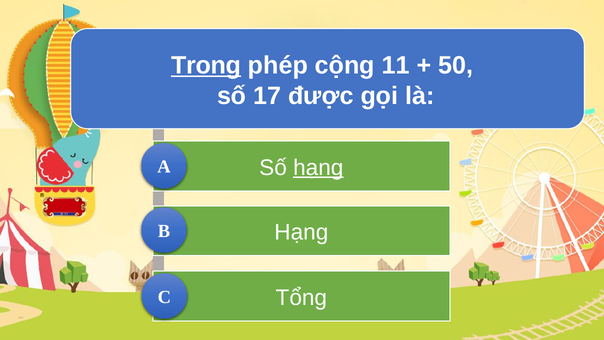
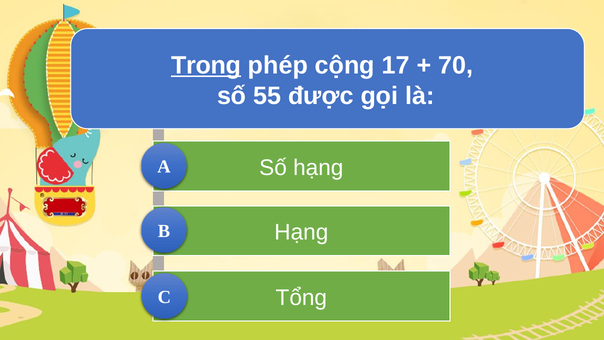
11: 11 -> 17 (396, 66)
50: 50 -> 70 (456, 66)
17: 17 -> 55 (267, 96)
hạng underline: present -> none (318, 168)
